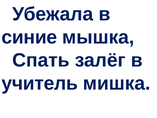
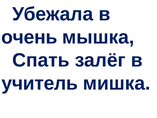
синие: синие -> очень (29, 37)
